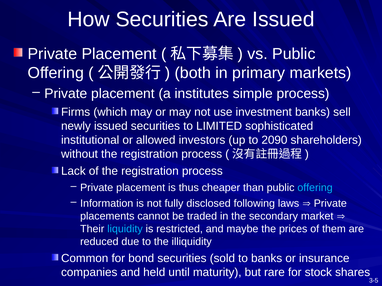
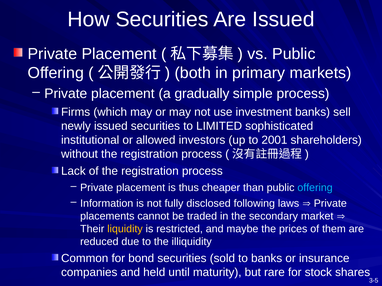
institutes: institutes -> gradually (202, 94)
2090: 2090 -> 2001 (274, 140)
liquidity colour: light blue -> yellow (125, 229)
